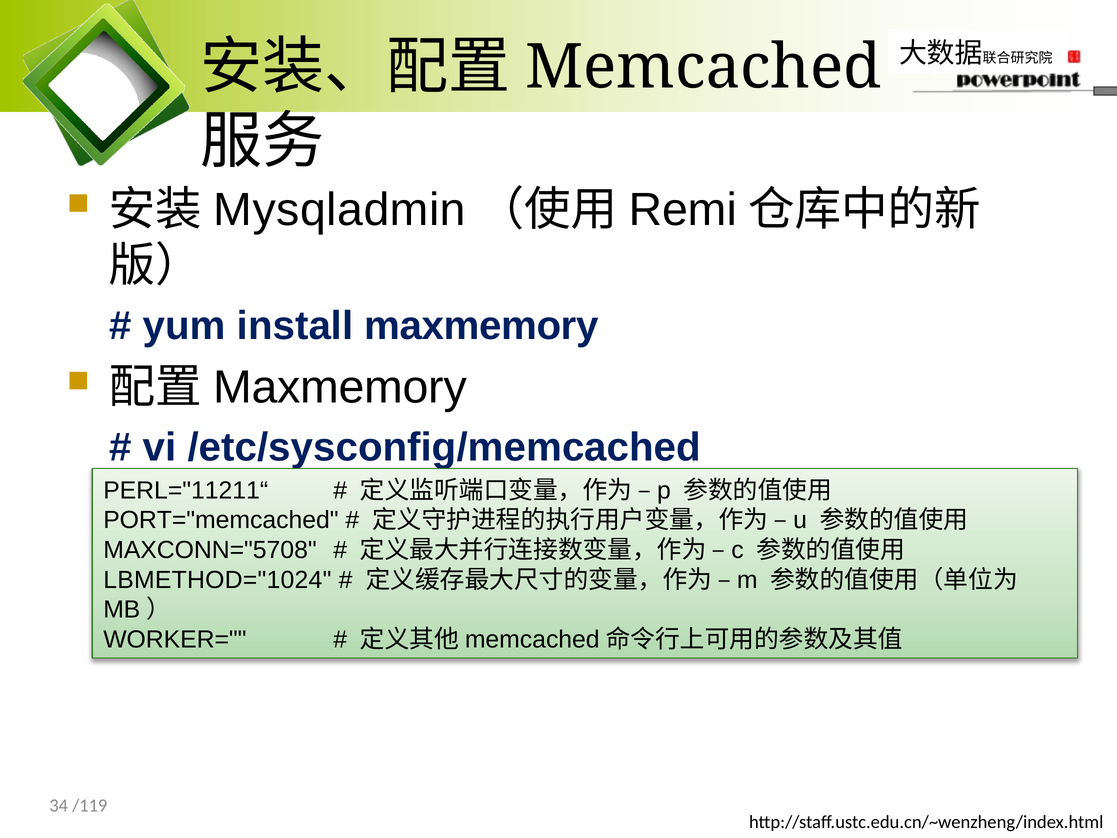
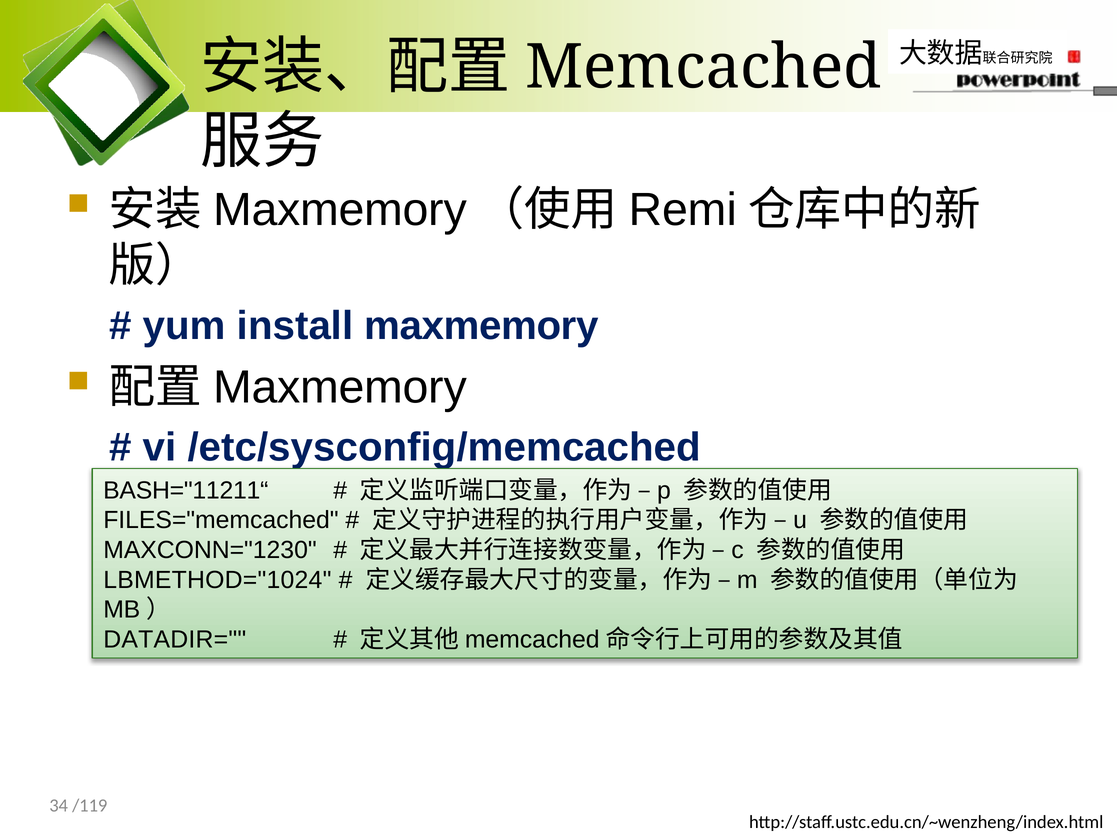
Mysqladmin: Mysqladmin -> Maxmemory (340, 210)
PERL="11211“: PERL="11211“ -> BASH="11211“ (186, 490)
PORT="memcached: PORT="memcached -> FILES="memcached (221, 520)
MAXCONN="5708: MAXCONN="5708 -> MAXCONN="1230 (210, 550)
WORKER=: WORKER= -> DATADIR= (175, 639)
